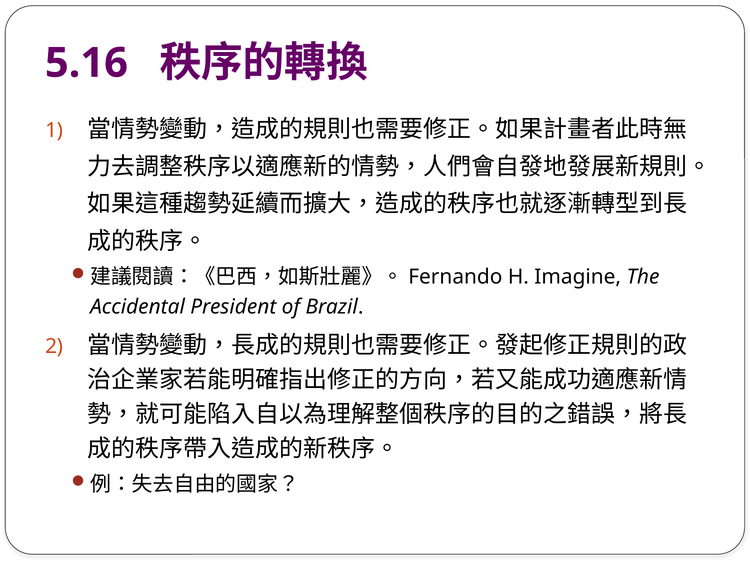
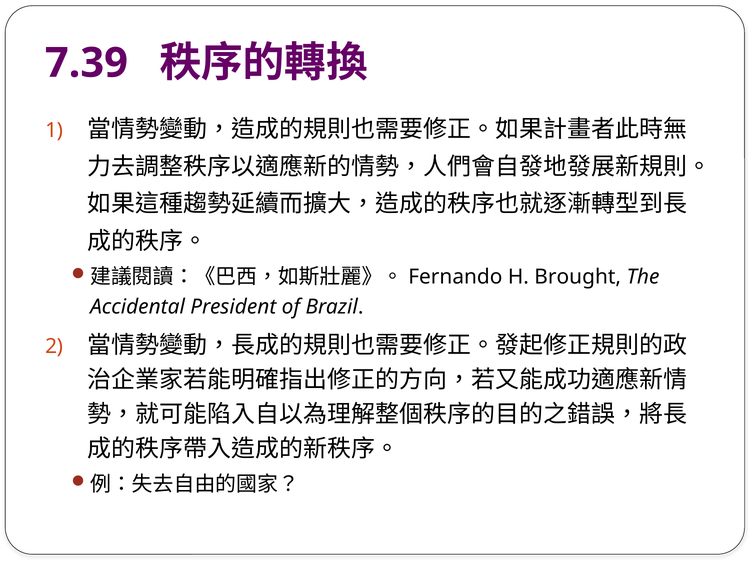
5.16: 5.16 -> 7.39 (86, 63)
Imagine: Imagine -> Brought (578, 277)
